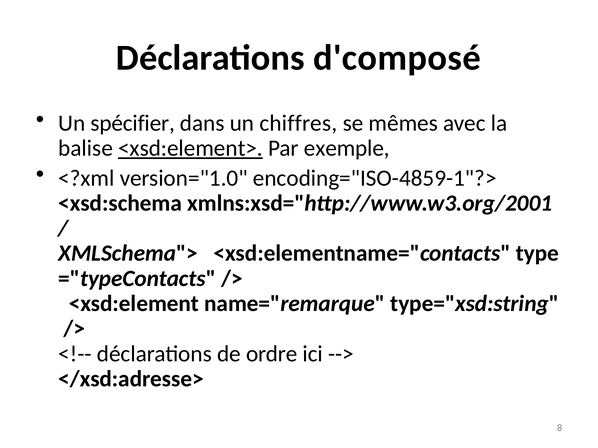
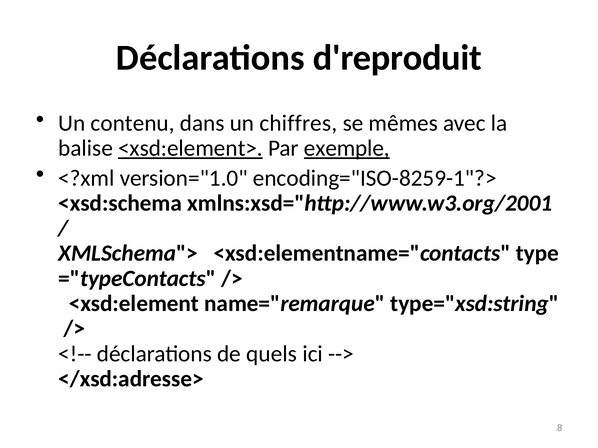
d'composé: d'composé -> d'reproduit (397, 58)
spécifier: spécifier -> contenu (133, 123)
exemple underline: none -> present (347, 148)
encoding="ISO-4859-1"?>: encoding="ISO-4859-1"?> -> encoding="ISO-8259-1"?> (375, 178)
ordre: ordre -> quels (272, 354)
